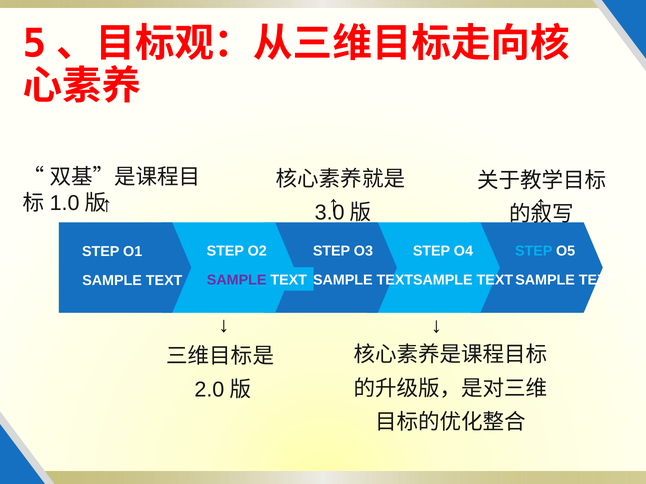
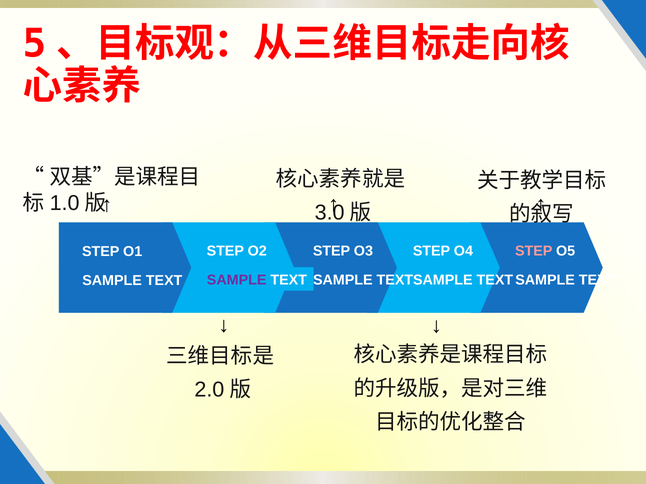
STEP colour: light blue -> pink (534, 251)
